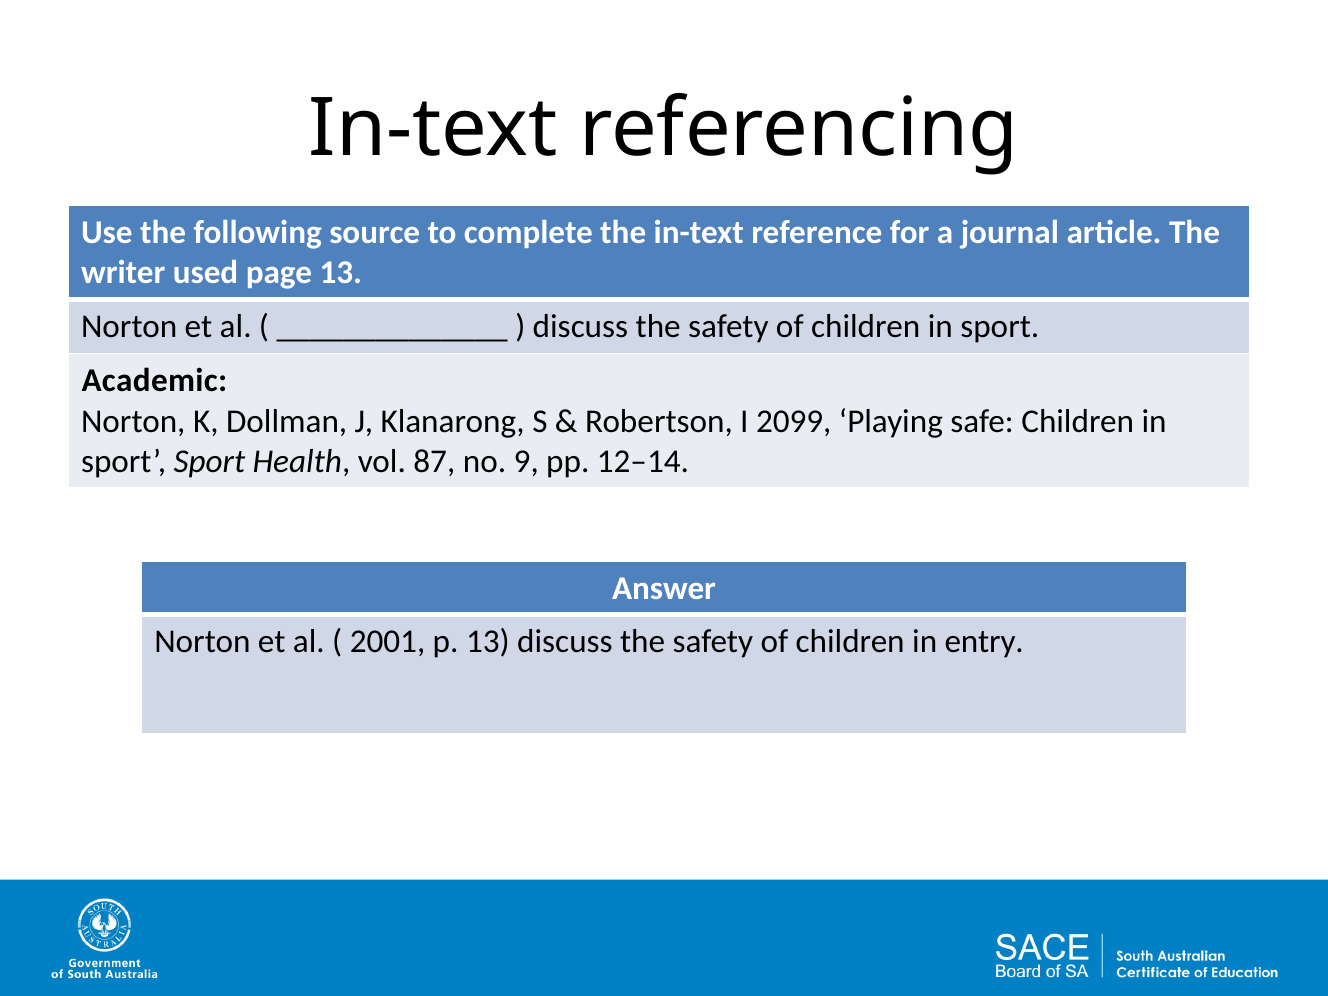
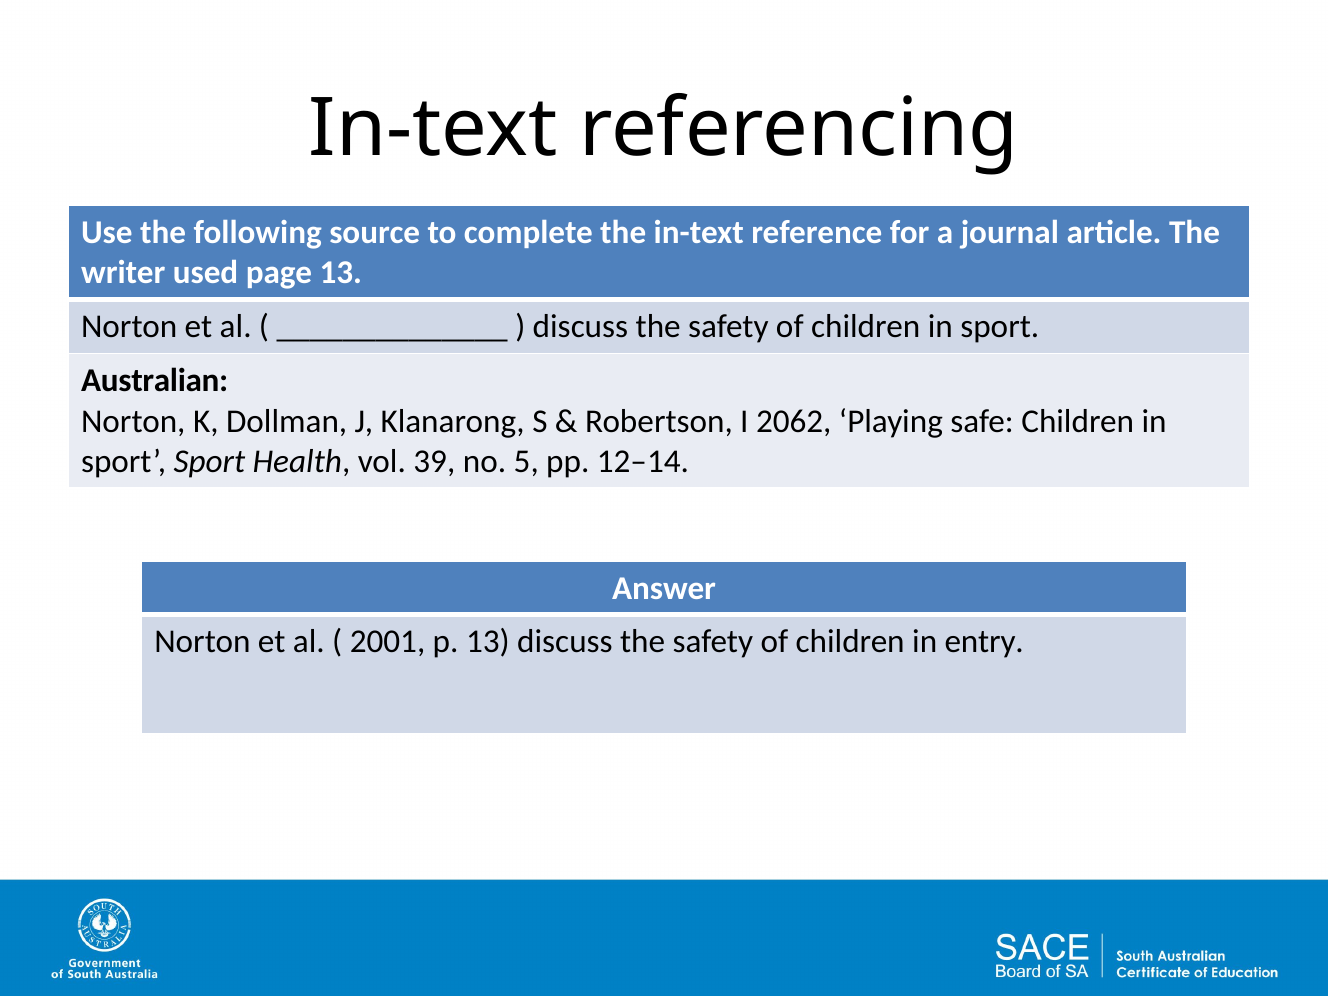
Academic: Academic -> Australian (155, 381)
2099: 2099 -> 2062 (794, 421)
87: 87 -> 39 (434, 462)
9: 9 -> 5 (526, 462)
